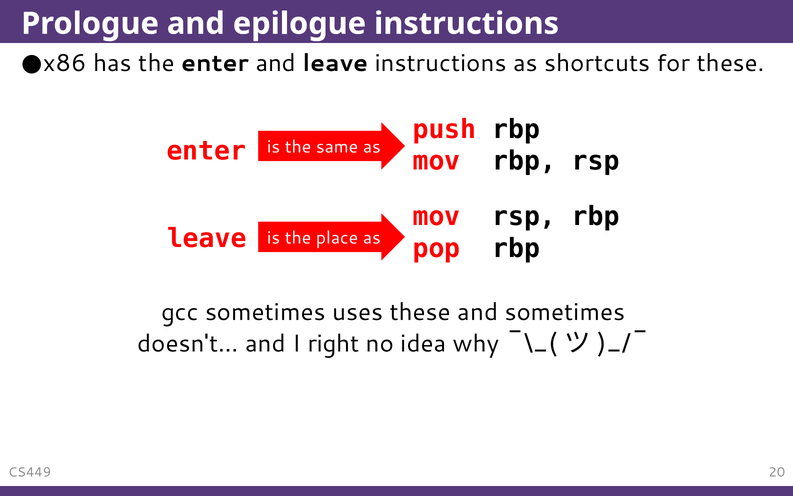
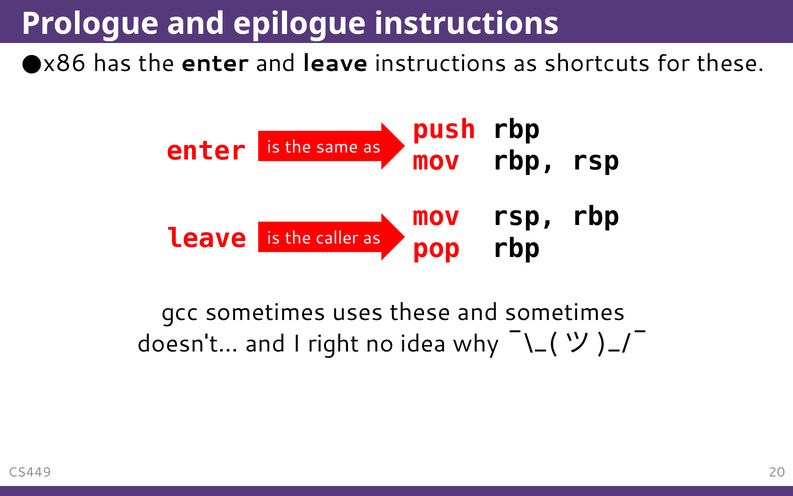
place: place -> caller (337, 238)
